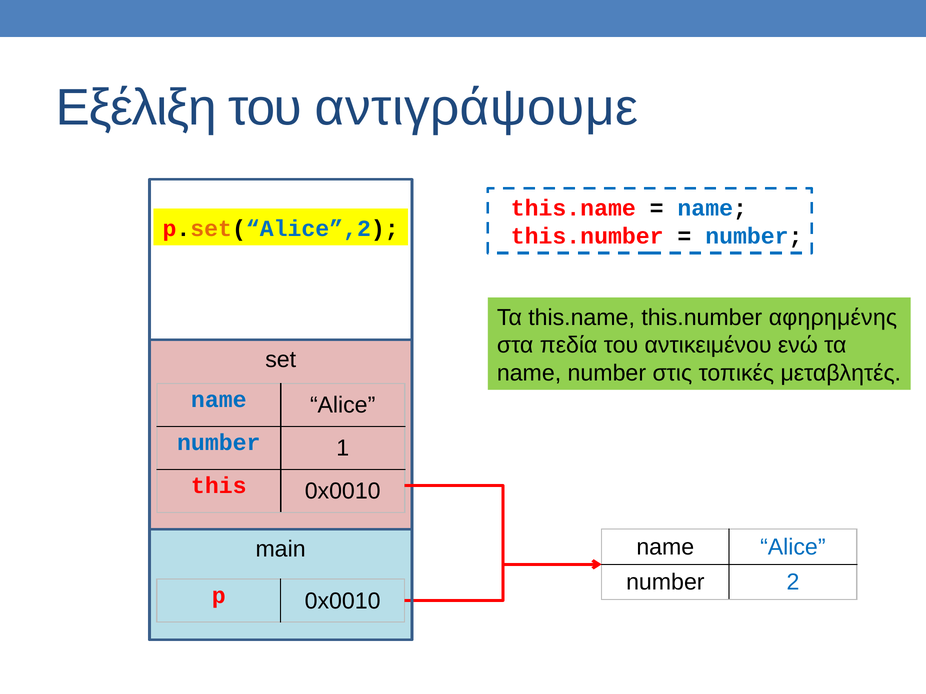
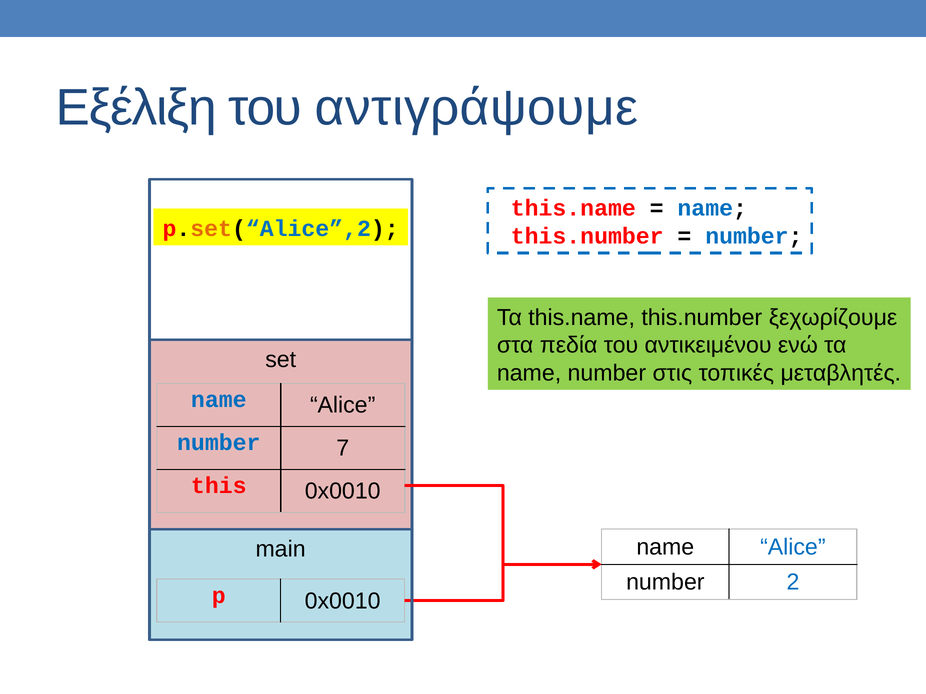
αφηρημένης: αφηρημένης -> ξεχωρίζουμε (833, 318)
1: 1 -> 7 (343, 449)
